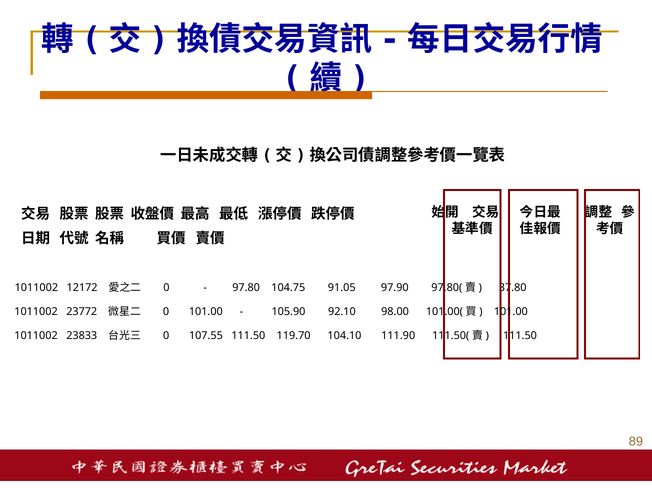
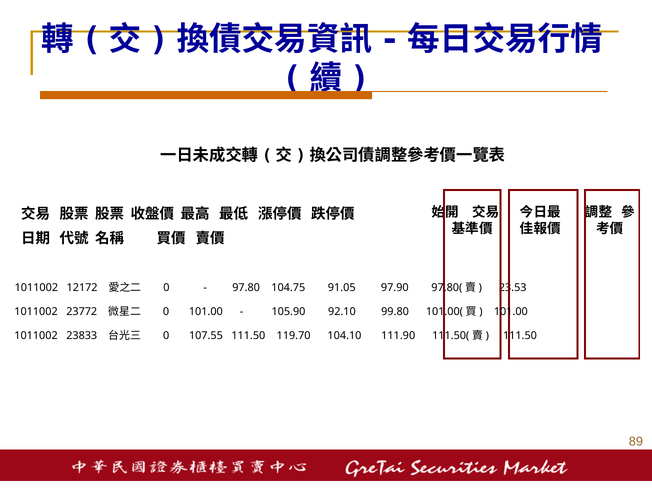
37.80: 37.80 -> 23.53 (513, 288)
98.00: 98.00 -> 99.80 (395, 311)
